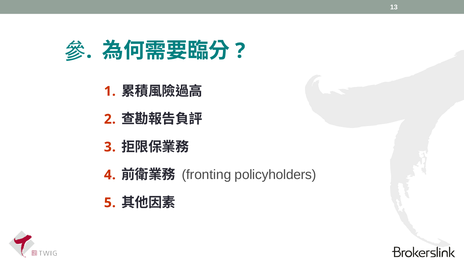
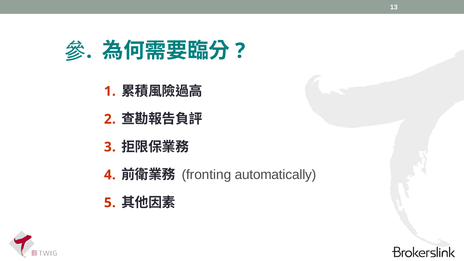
policyholders: policyholders -> automatically (276, 175)
